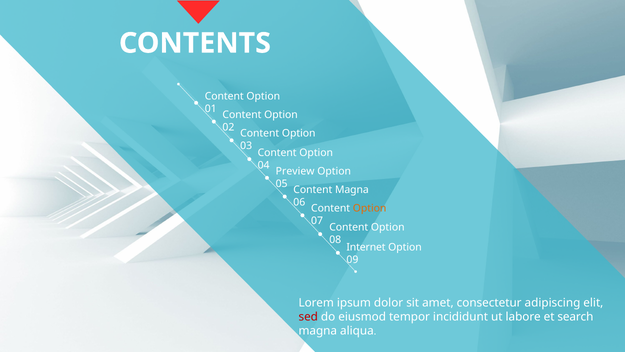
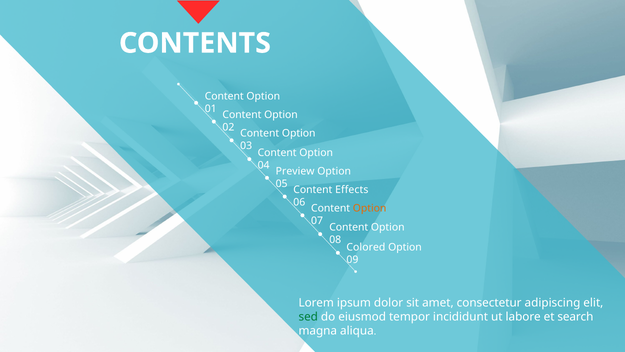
Content Magna: Magna -> Effects (352, 189)
Internet: Internet -> Colored (366, 247)
sed colour: red -> green (308, 316)
